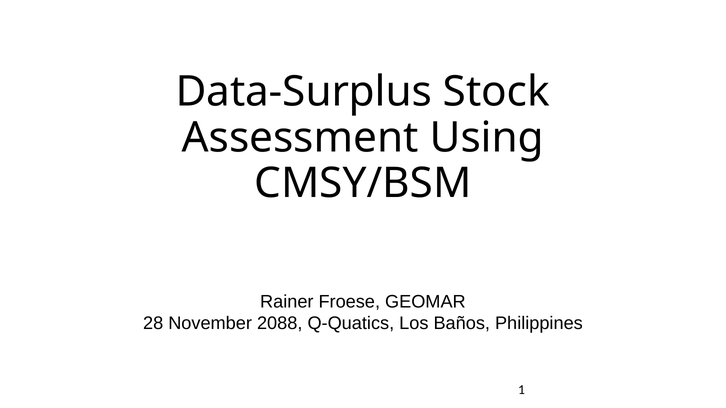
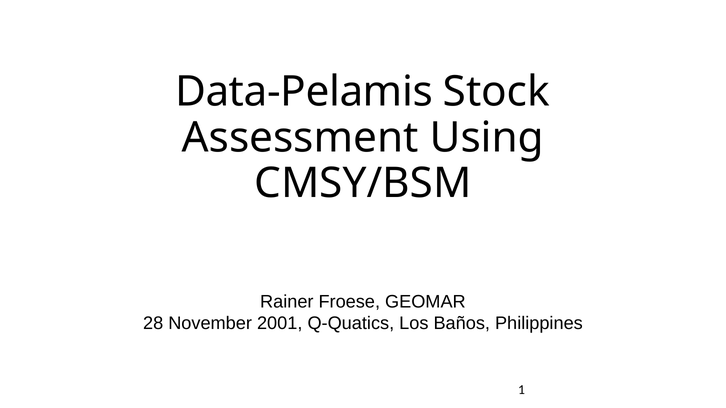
Data-Surplus: Data-Surplus -> Data-Pelamis (304, 92)
2088: 2088 -> 2001 (280, 324)
